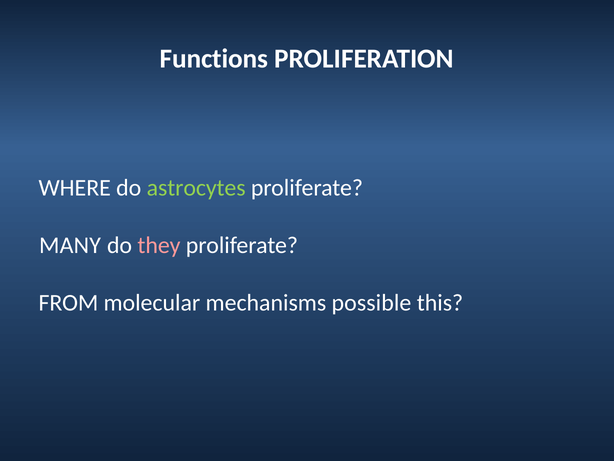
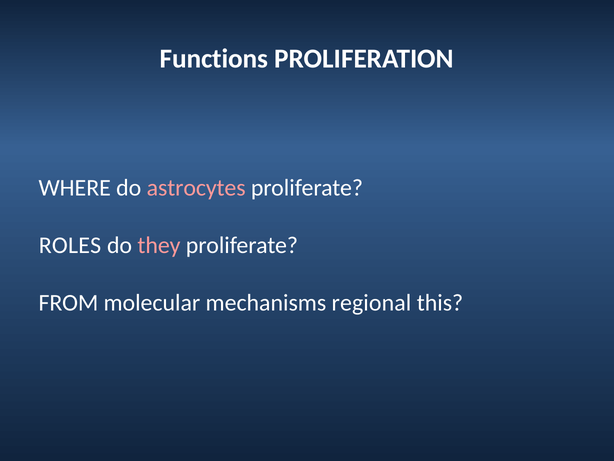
astrocytes colour: light green -> pink (196, 188)
MANY: MANY -> ROLES (70, 245)
possible: possible -> regional (371, 302)
